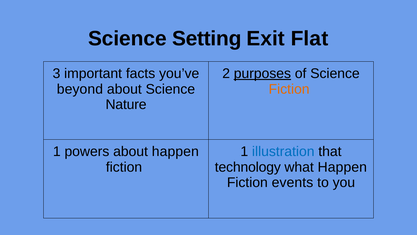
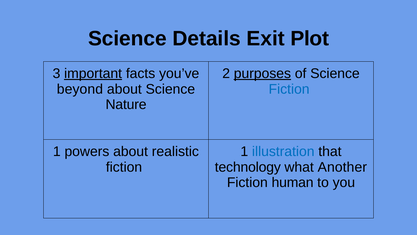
Setting: Setting -> Details (207, 39)
Flat: Flat -> Plot (310, 39)
important underline: none -> present (93, 73)
Fiction colour: orange -> blue (289, 89)
about happen: happen -> realistic (175, 151)
what Happen: Happen -> Another (342, 167)
events: events -> human (293, 182)
